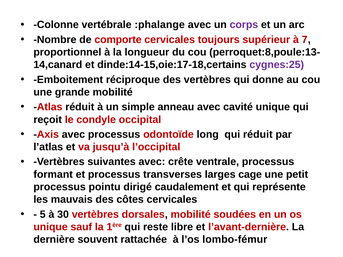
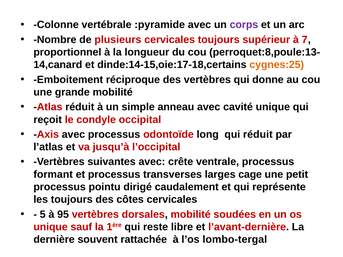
:phalange: :phalange -> :pyramide (160, 25)
comporte: comporte -> plusieurs (118, 40)
cygnes:25 colour: purple -> orange (277, 65)
les mauvais: mauvais -> toujours (72, 200)
30: 30 -> 95 (63, 215)
lombo-fémur: lombo-fémur -> lombo-tergal (235, 240)
